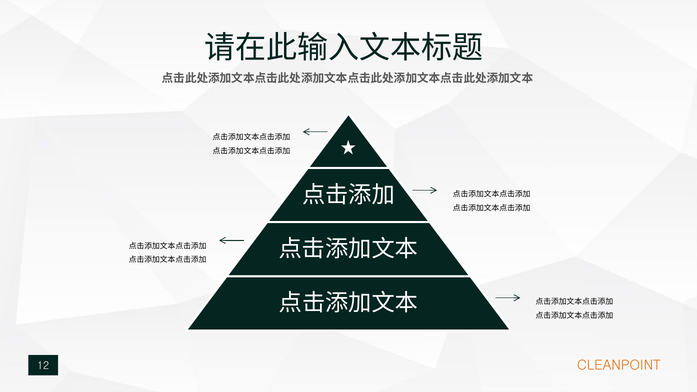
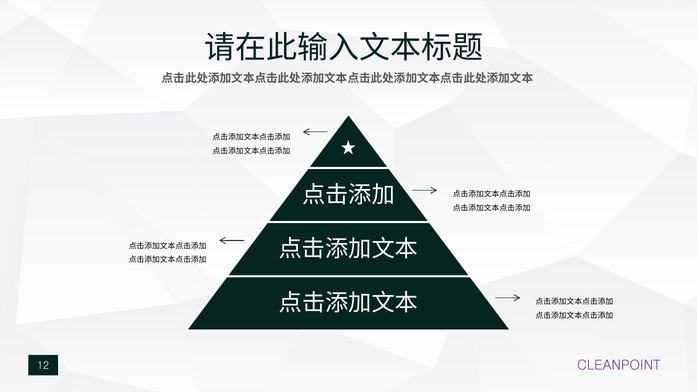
CLEANPOINT colour: orange -> purple (619, 365)
